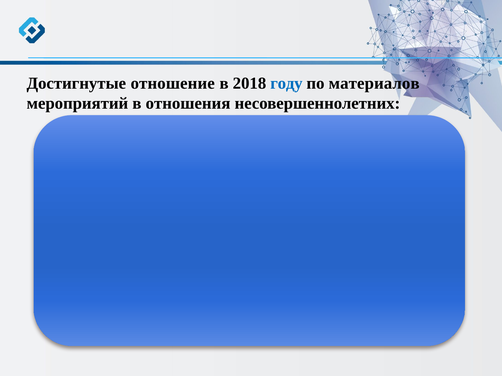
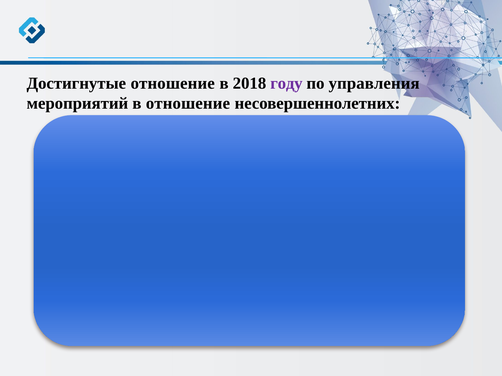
году colour: blue -> purple (286, 83)
материалов: материалов -> управления (374, 83)
в отношения: отношения -> отношение (188, 103)
